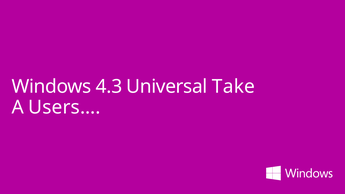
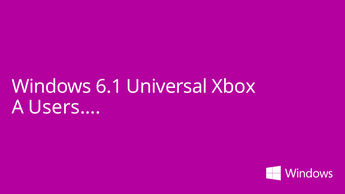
4.3: 4.3 -> 6.1 (109, 87)
Take: Take -> Xbox (234, 87)
